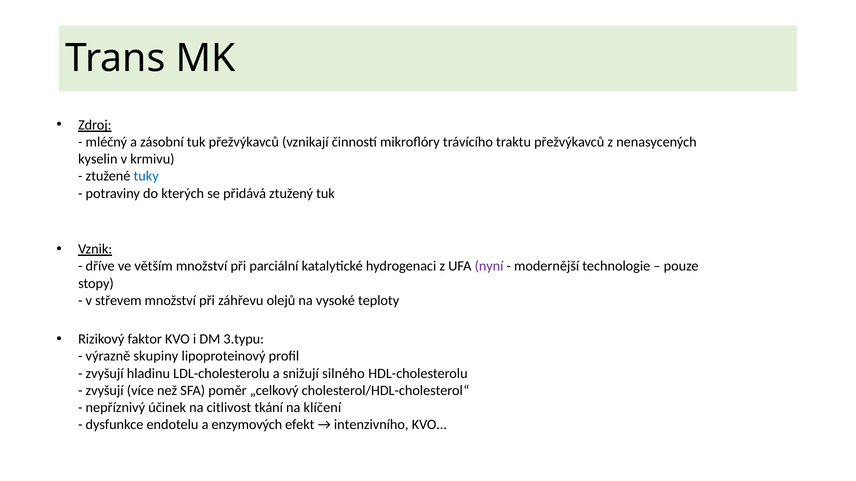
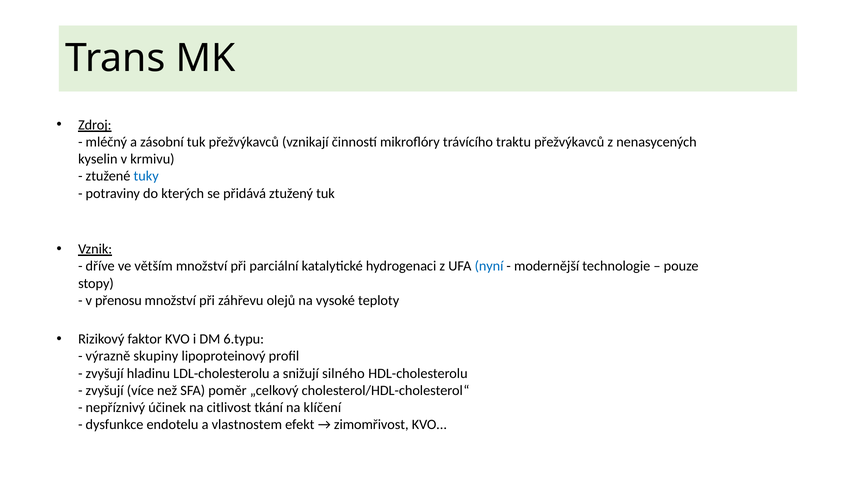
nyní colour: purple -> blue (489, 266)
střevem: střevem -> přenosu (118, 301)
3.typu: 3.typu -> 6.typu (244, 339)
enzymových: enzymových -> vlastnostem (247, 425)
intenzivního: intenzivního -> zimomřivost (371, 425)
